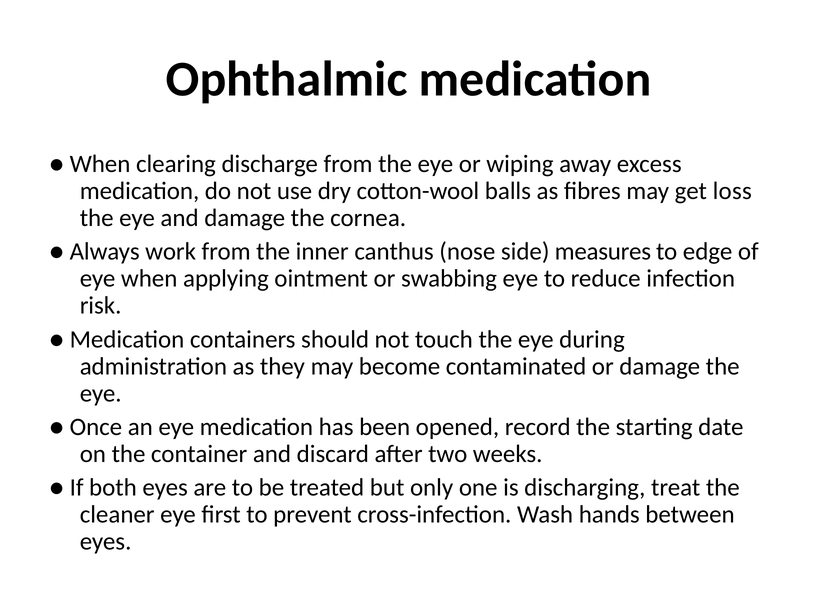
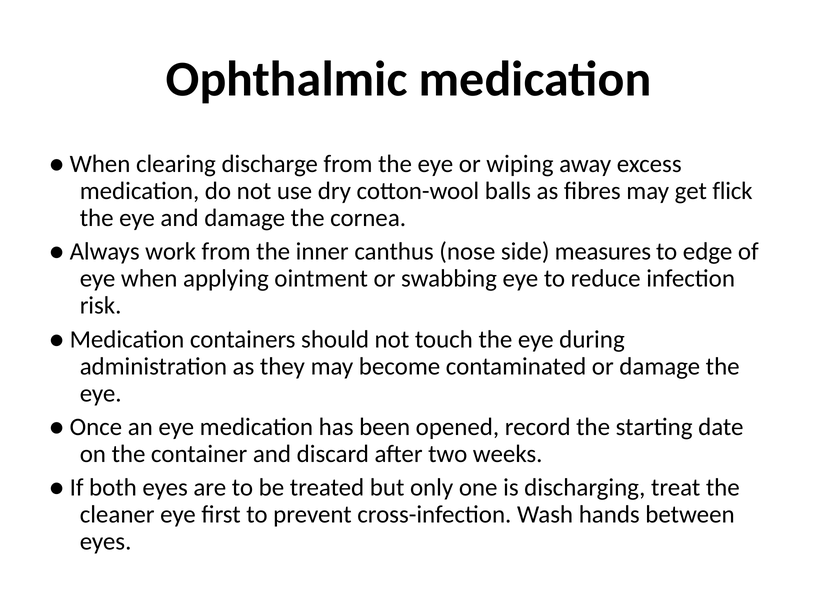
loss: loss -> flick (732, 191)
